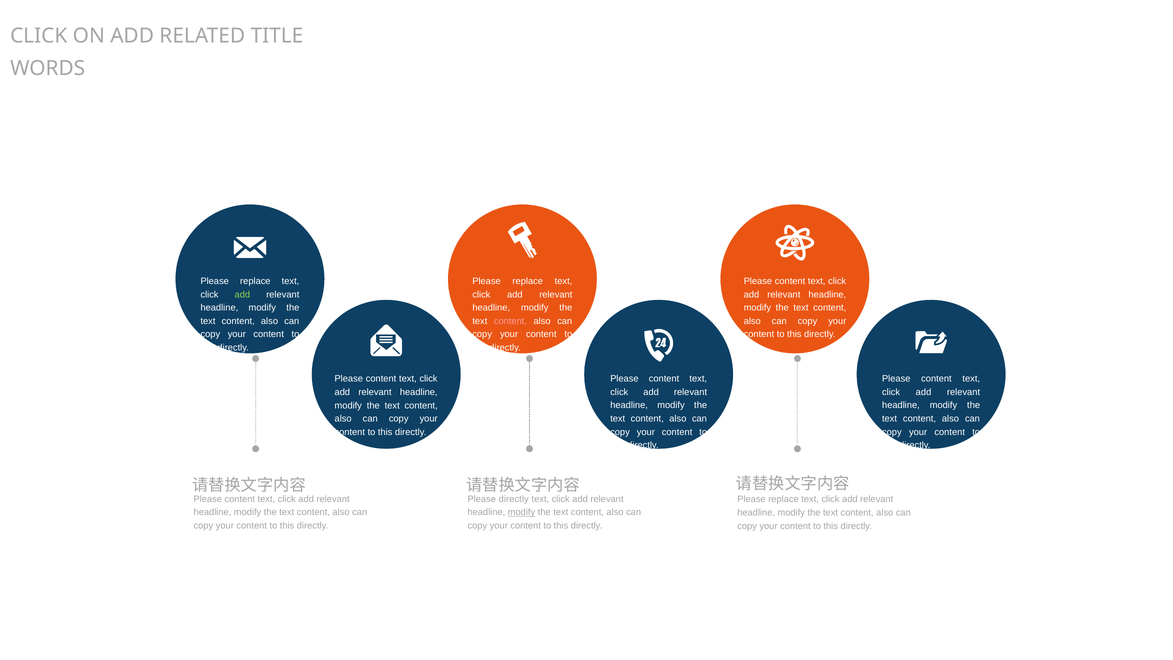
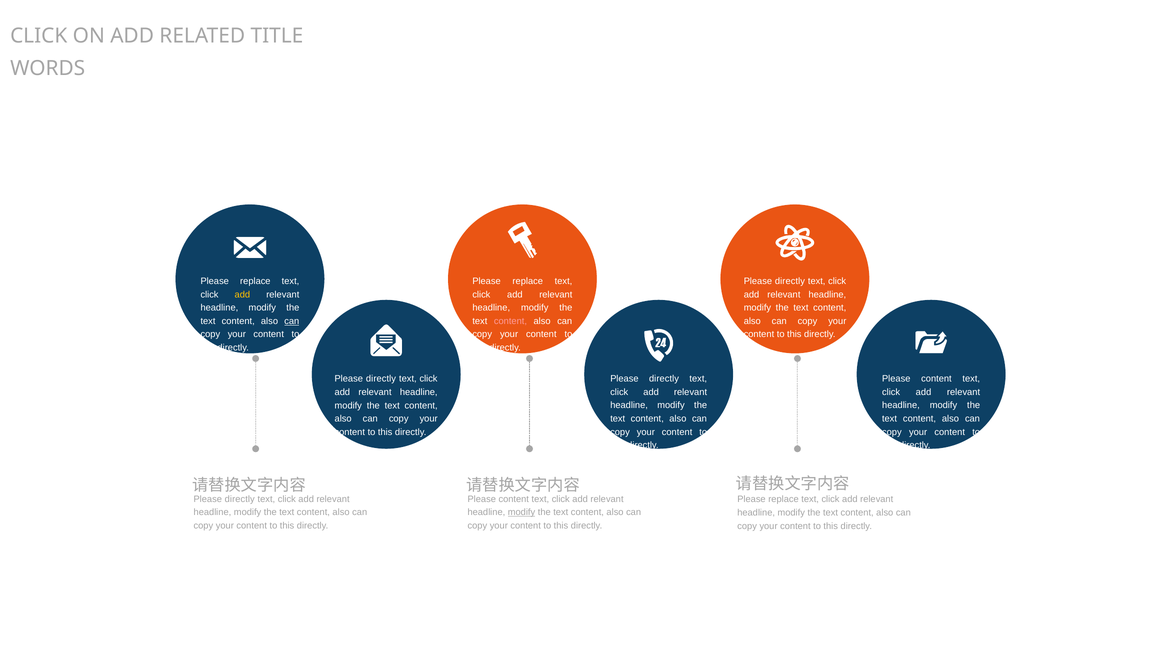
content: content -> directly (790, 281)
add colour: light green -> yellow (242, 294)
can underline: none -> present (292, 321)
content: content -> directly (381, 379)
content: content -> directly (664, 379)
content: content -> directly (240, 499)
directly: directly -> content (514, 499)
